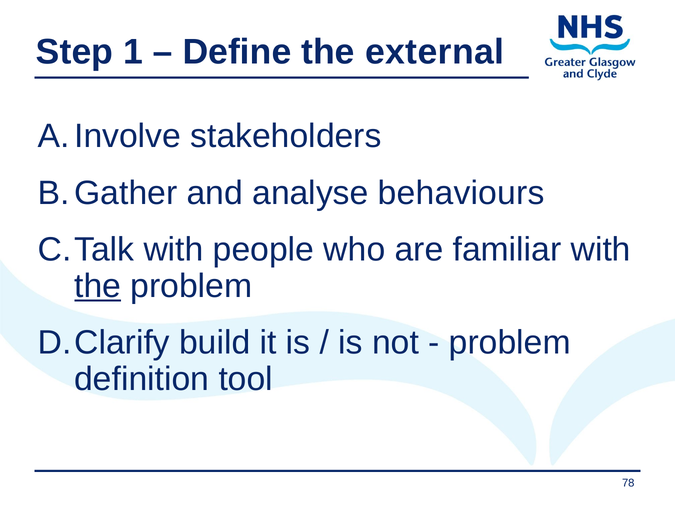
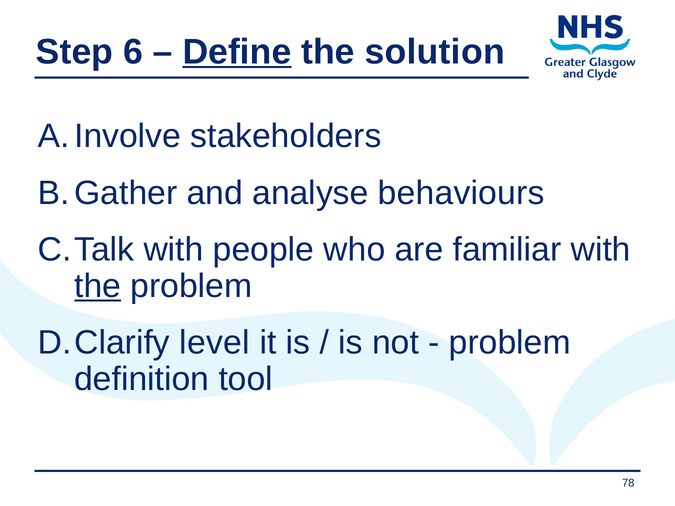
1: 1 -> 6 (133, 52)
Define underline: none -> present (237, 52)
external: external -> solution (435, 52)
build: build -> level (215, 343)
